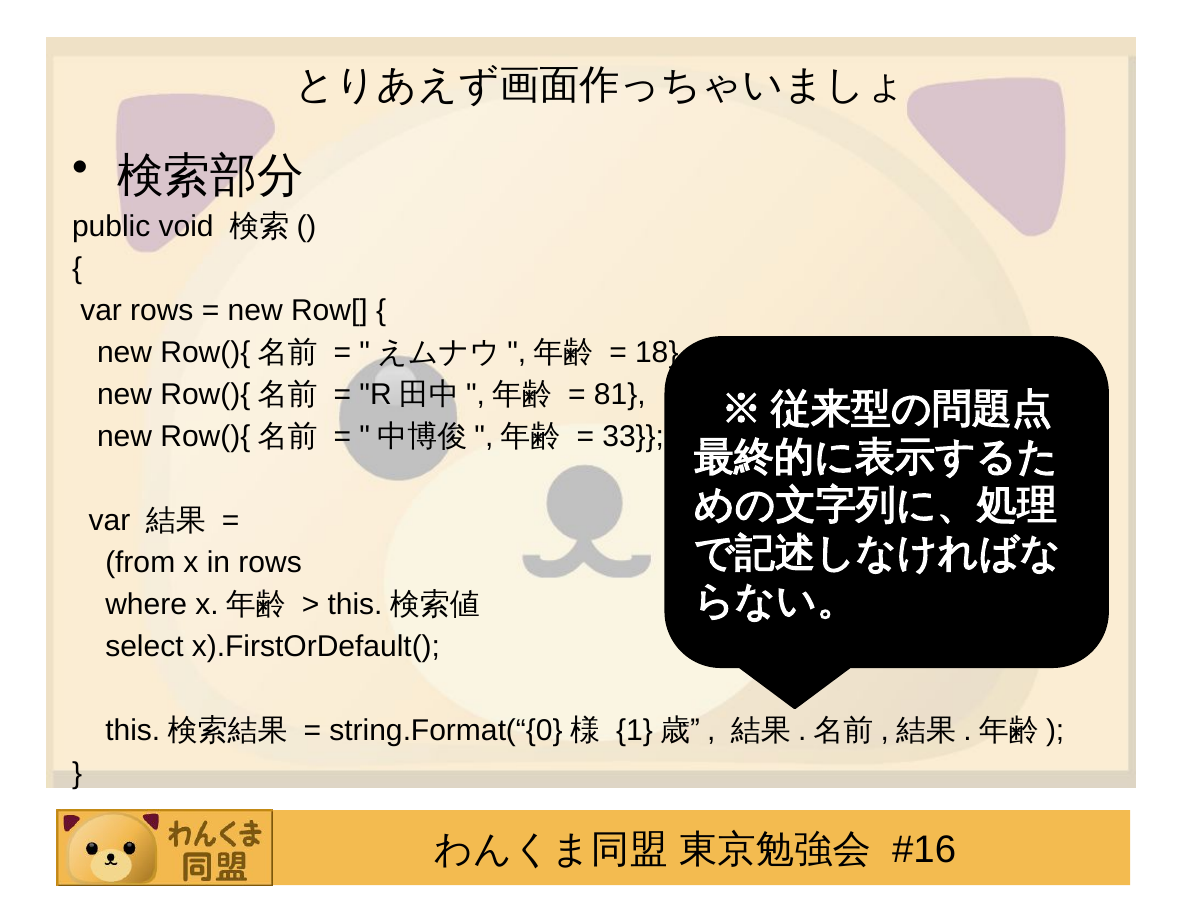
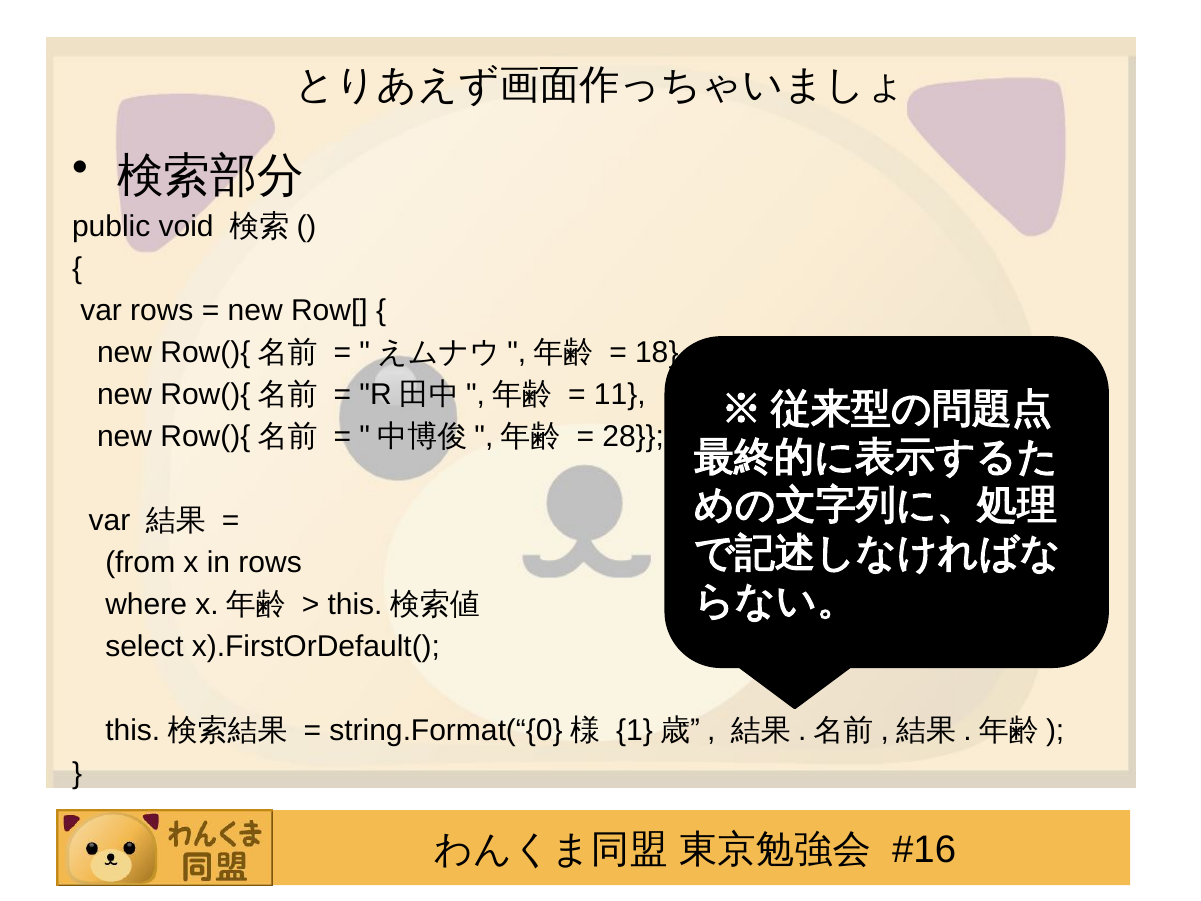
81: 81 -> 11 (620, 395)
33: 33 -> 28 (633, 437)
